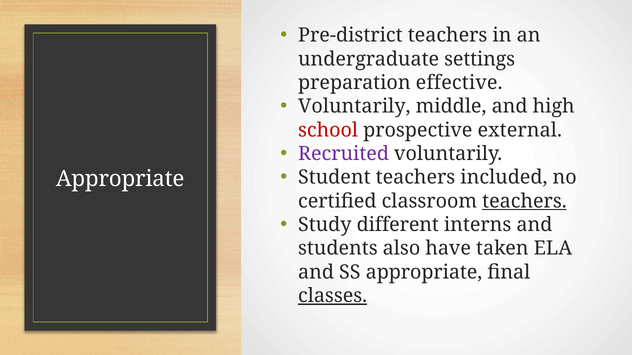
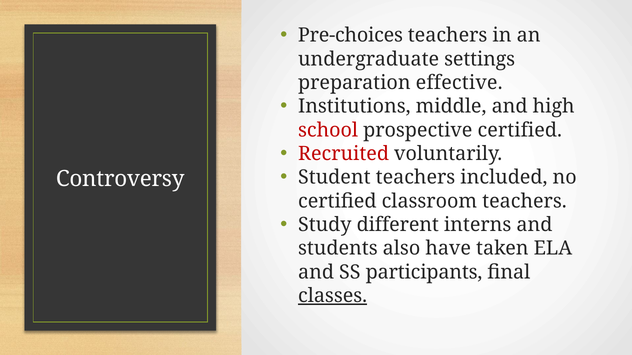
Pre-district: Pre-district -> Pre-choices (350, 35)
Voluntarily: Voluntarily -> Institutions (354, 107)
prospective external: external -> certified (520, 130)
Recruited colour: purple -> red (344, 154)
Appropriate: Appropriate -> Controversy (120, 179)
teachers underline: present -> none (524, 201)
SS appropriate: appropriate -> participants (424, 272)
